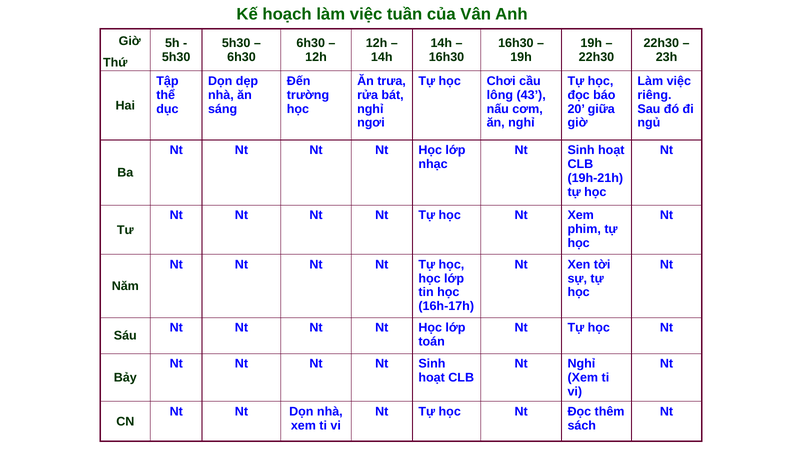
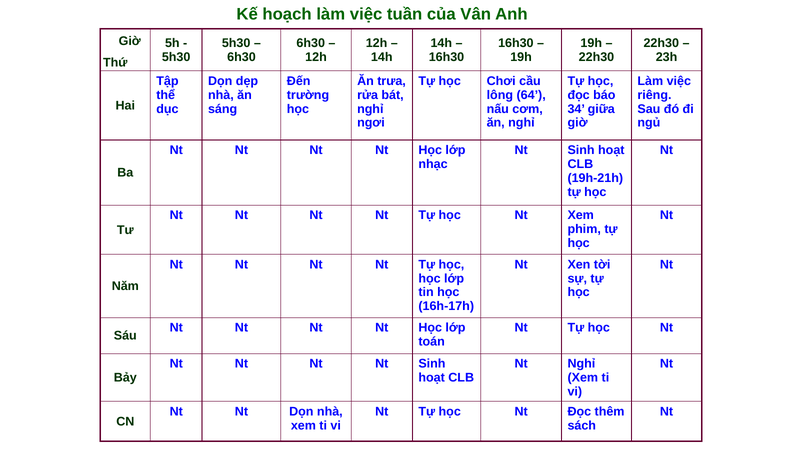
43: 43 -> 64 (531, 95)
20: 20 -> 34 (576, 109)
